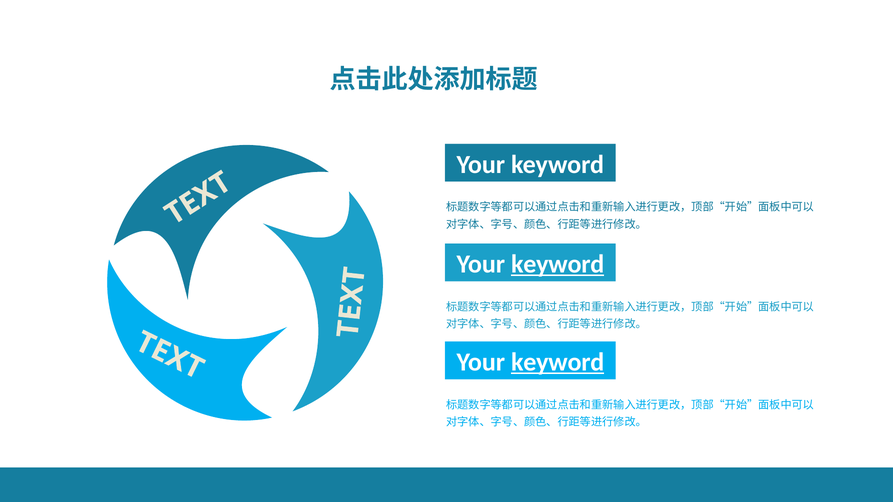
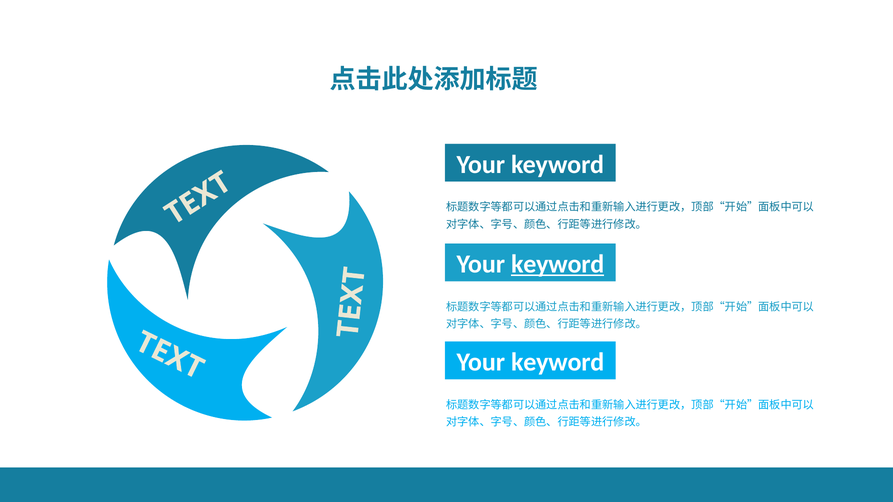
keyword underline: present -> none (558, 362)
